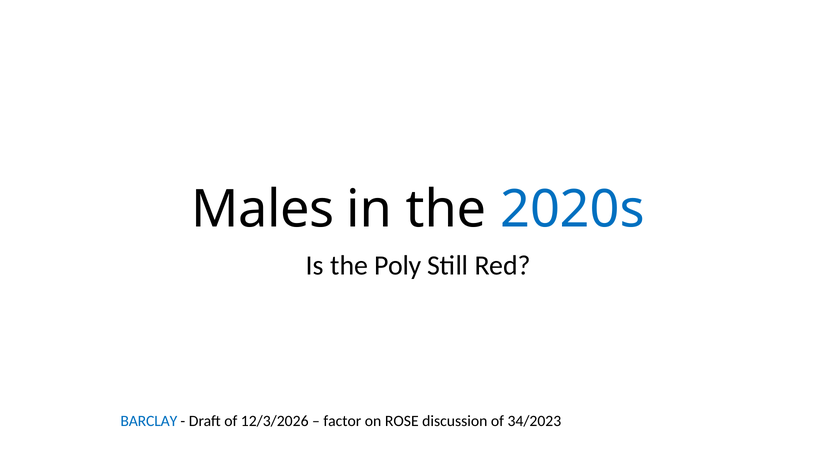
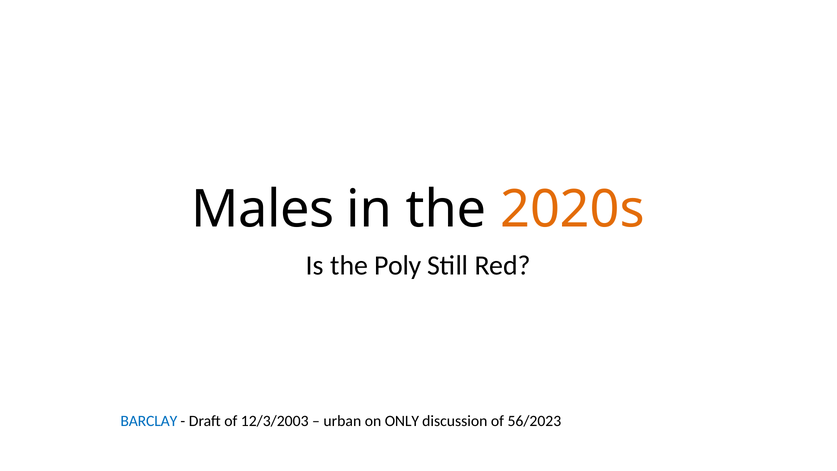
2020s colour: blue -> orange (572, 209)
12/3/2026: 12/3/2026 -> 12/3/2003 (275, 421)
factor: factor -> urban (342, 421)
ROSE: ROSE -> ONLY (402, 421)
34/2023: 34/2023 -> 56/2023 (534, 421)
